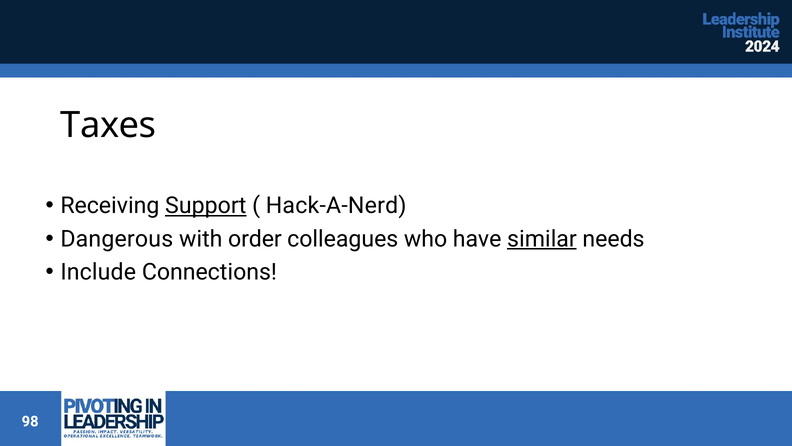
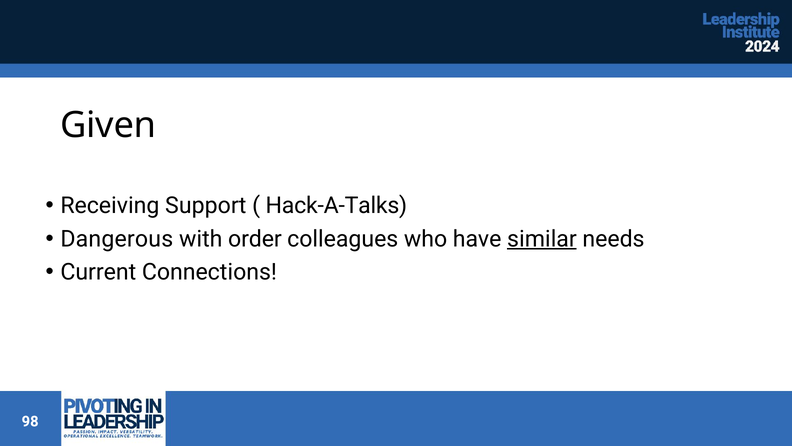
Taxes: Taxes -> Given (108, 125)
Support underline: present -> none (206, 205)
Hack-A-Nerd: Hack-A-Nerd -> Hack-A-Talks (336, 205)
Include: Include -> Current (98, 272)
